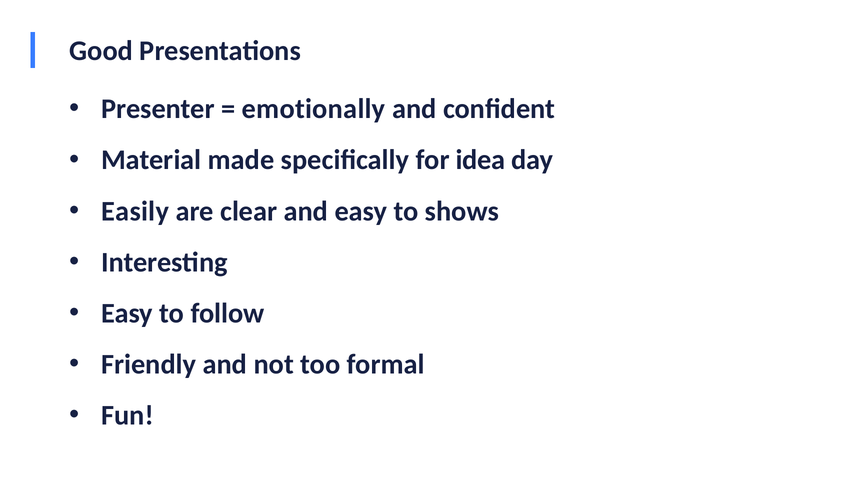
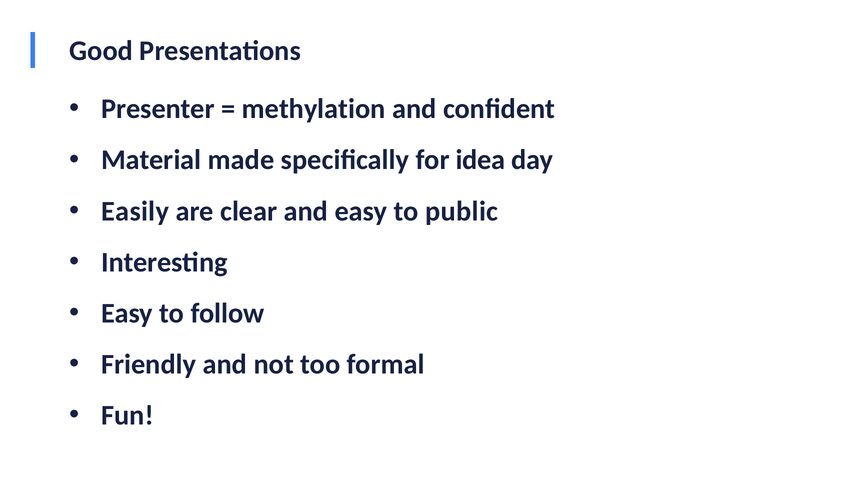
emotionally: emotionally -> methylation (314, 109)
shows: shows -> public (462, 211)
